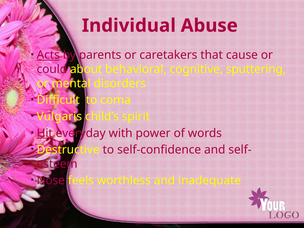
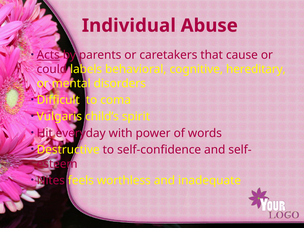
about: about -> labels (86, 69)
sputtering: sputtering -> hereditary (256, 69)
Hit underline: present -> none (45, 133)
Nose: Nose -> Nites (51, 180)
